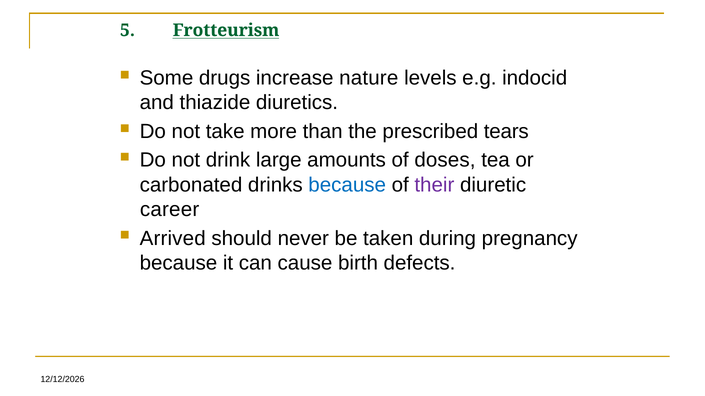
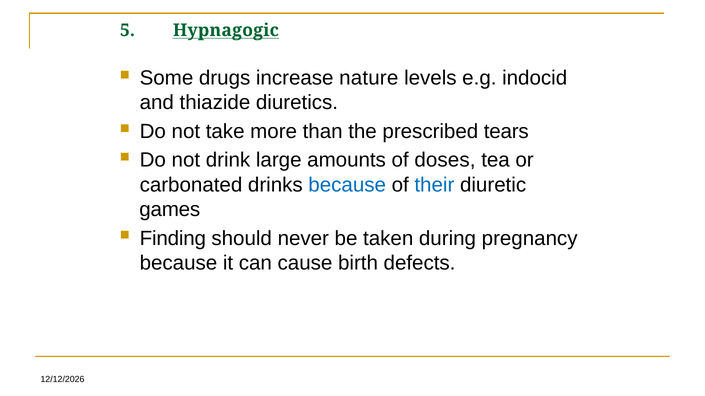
Frotteurism: Frotteurism -> Hypnagogic (226, 30)
their colour: purple -> blue (434, 185)
career: career -> games (170, 210)
Arrived: Arrived -> Finding (173, 239)
